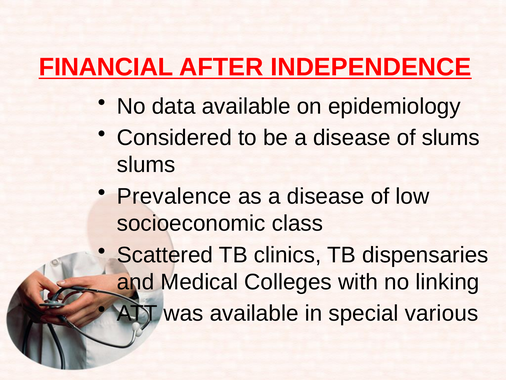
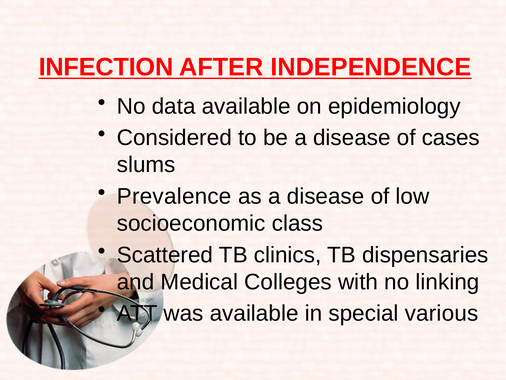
FINANCIAL: FINANCIAL -> INFECTION (106, 67)
of slums: slums -> cases (451, 138)
